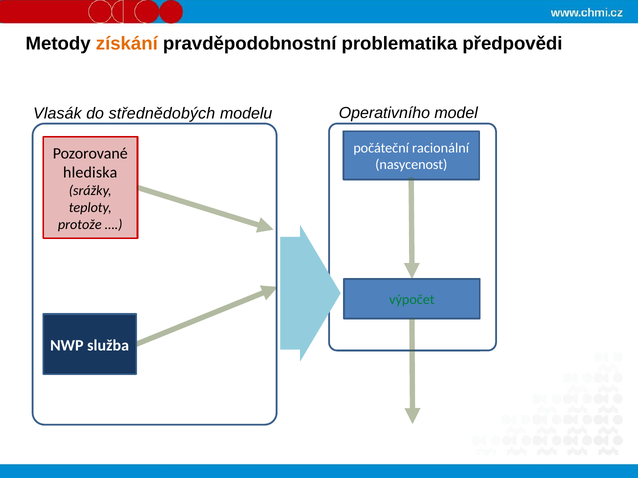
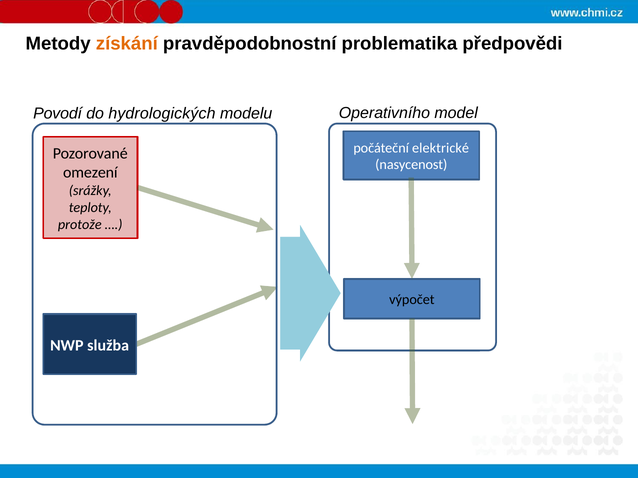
Vlasák: Vlasák -> Povodí (58, 113)
střednědobých: střednědobých -> hydrologických (162, 113)
racionální: racionální -> elektrické (441, 148)
hlediska: hlediska -> omezení (90, 173)
výpočet colour: green -> black (412, 300)
